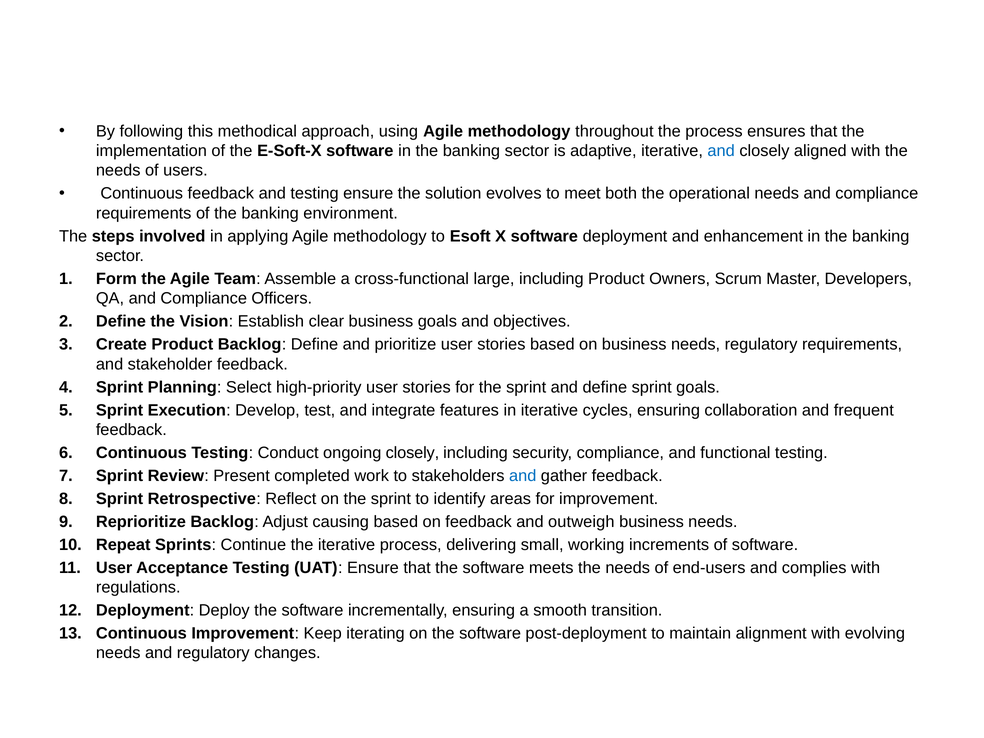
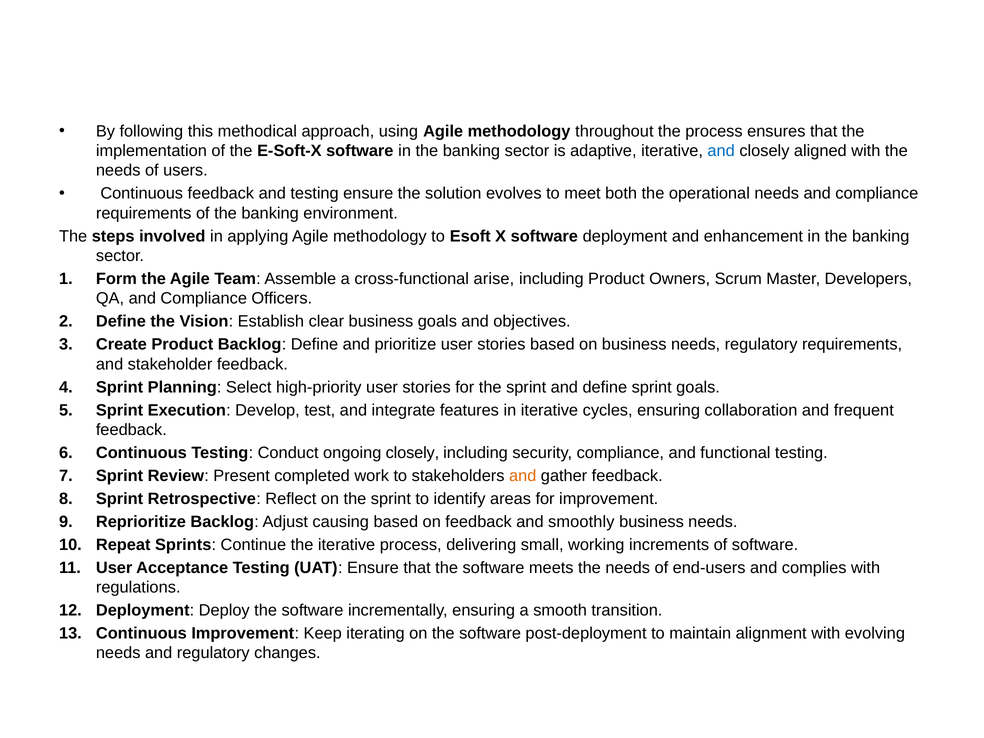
large: large -> arise (494, 279)
and colour: blue -> orange (523, 476)
outweigh: outweigh -> smoothly (581, 522)
